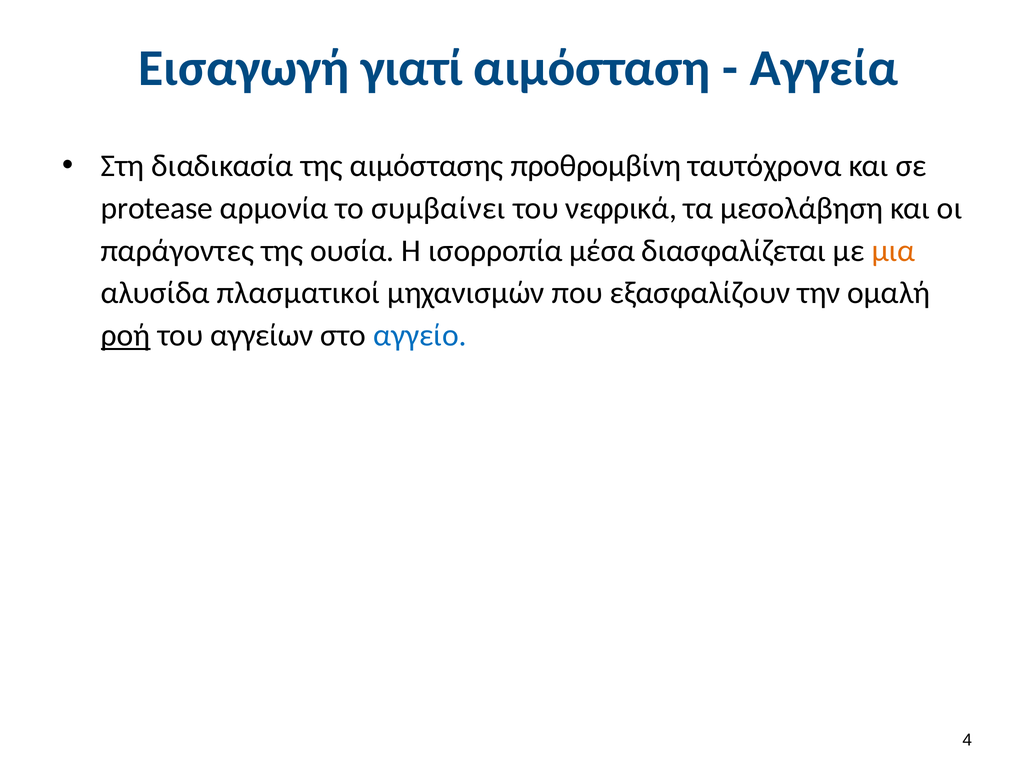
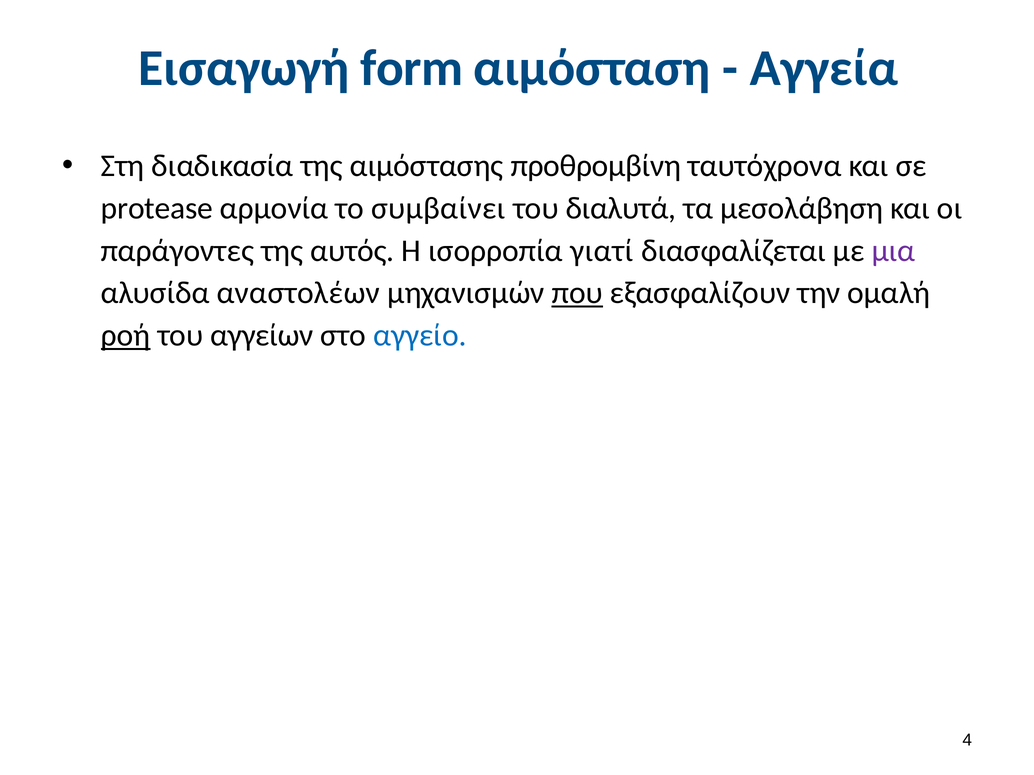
γιατί: γιατί -> form (412, 68)
νεφρικά: νεφρικά -> διαλυτά (621, 209)
ουσία: ουσία -> αυτός (352, 251)
μέσα: μέσα -> γιατί (602, 251)
μια colour: orange -> purple (894, 251)
πλασματικοί: πλασματικοί -> αναστολέων (298, 293)
που underline: none -> present (577, 293)
